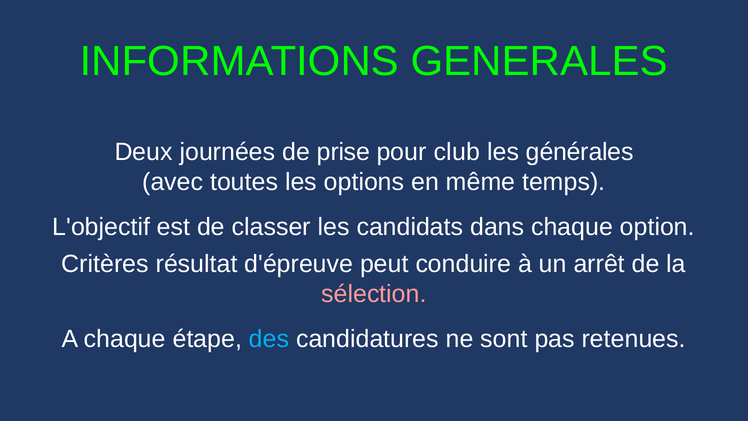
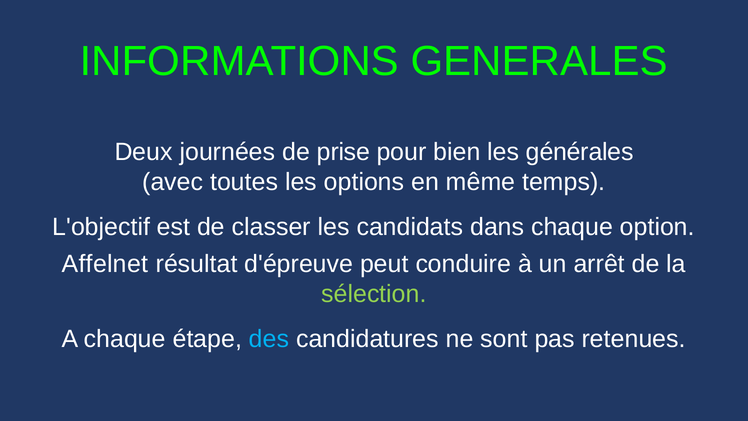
club: club -> bien (457, 152)
Critères: Critères -> Affelnet (105, 264)
sélection colour: pink -> light green (374, 294)
